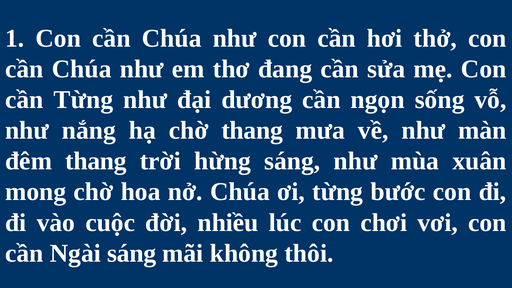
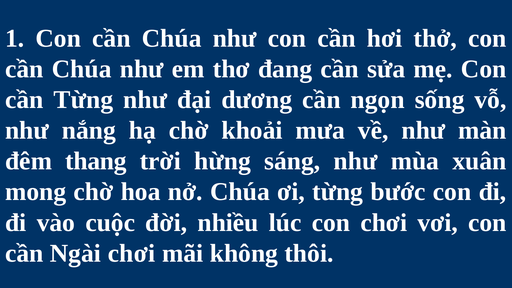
chờ thang: thang -> khoải (252, 130)
Ngài sáng: sáng -> chơi (132, 253)
